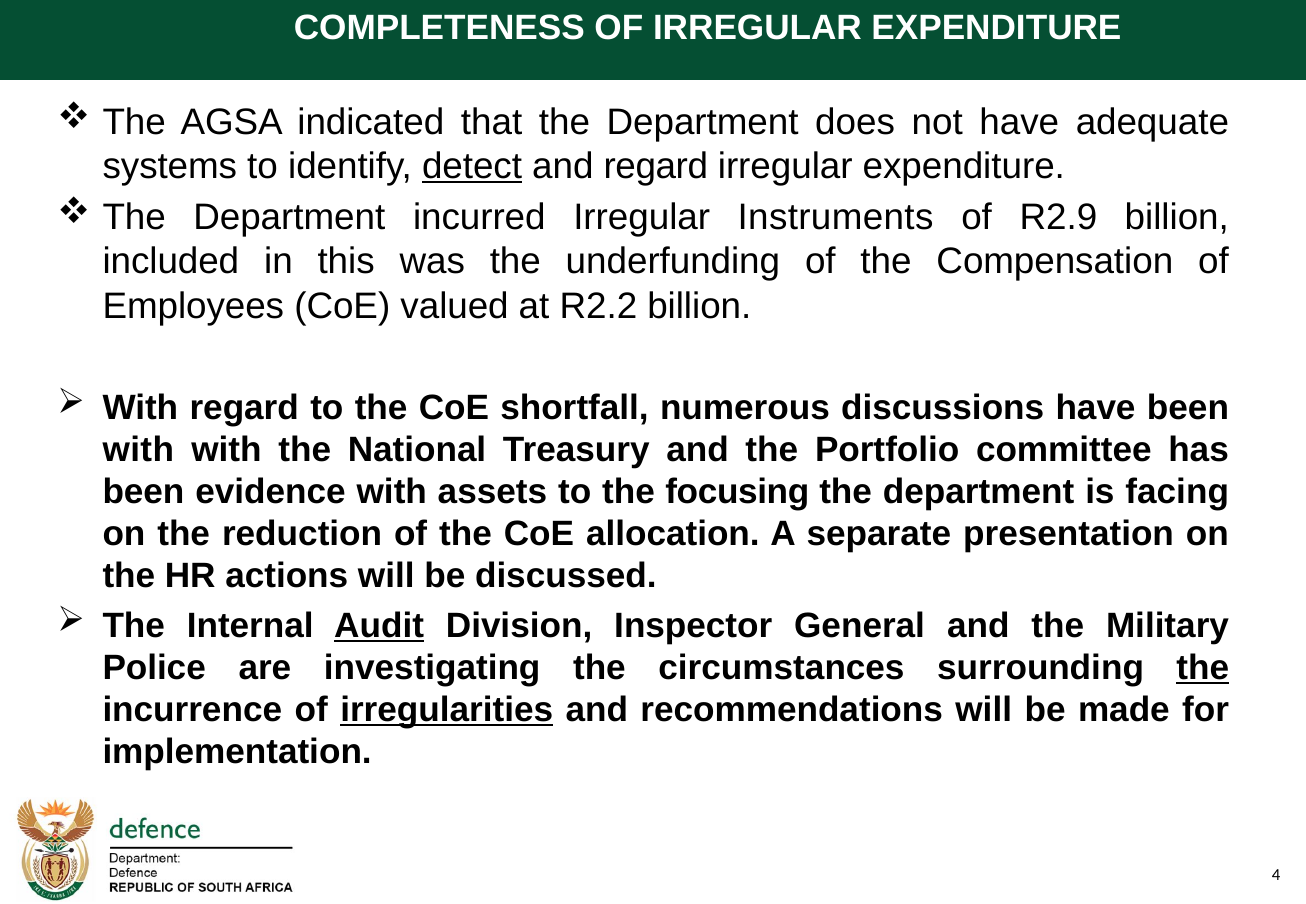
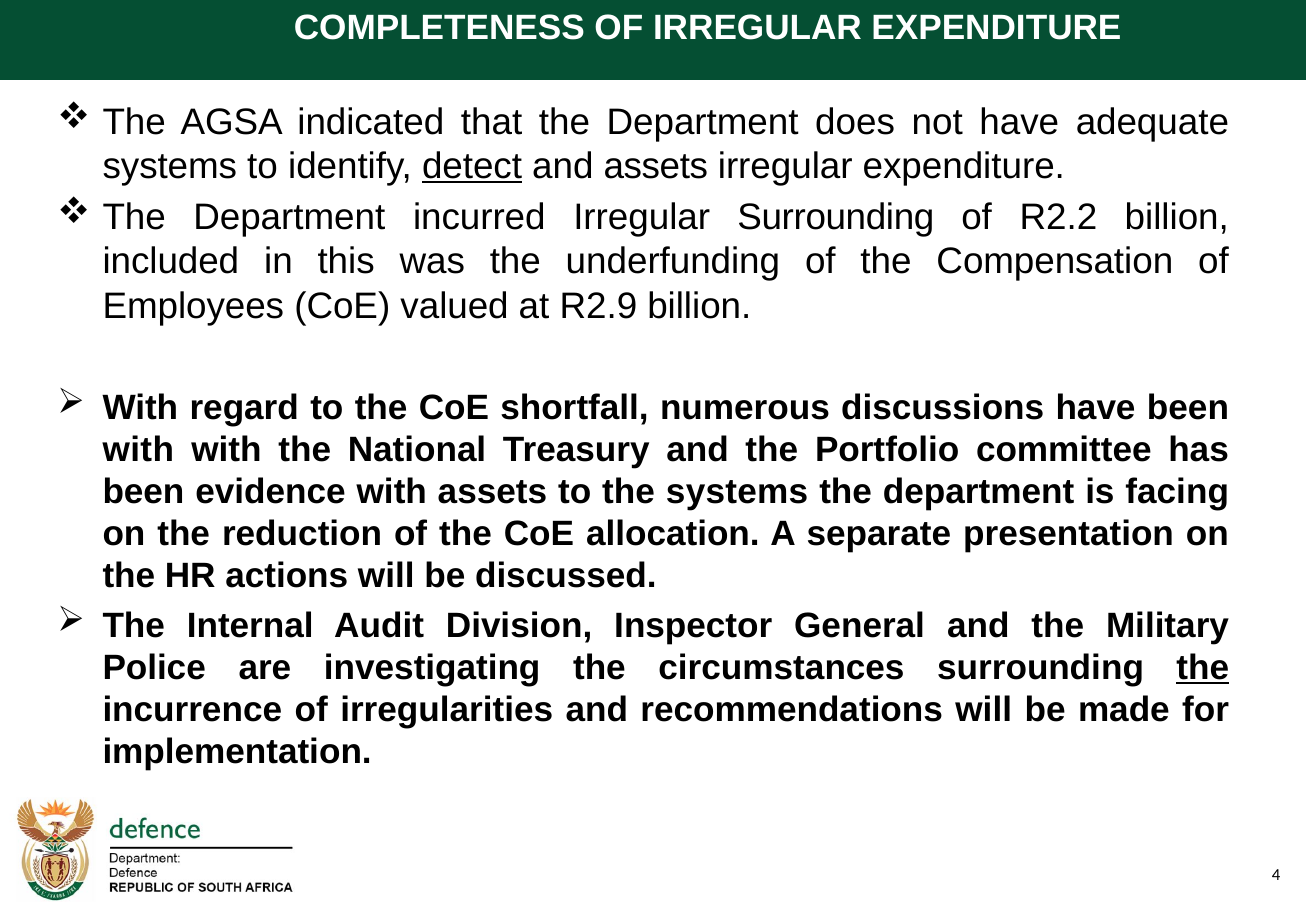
and regard: regard -> assets (656, 166)
Irregular Instruments: Instruments -> Surrounding (836, 218)
R2.9: R2.9 -> R2.2 (1058, 218)
R2.2: R2.2 -> R2.9 (598, 306)
the focusing: focusing -> systems (737, 492)
Audit underline: present -> none (379, 626)
irregularities underline: present -> none (447, 710)
